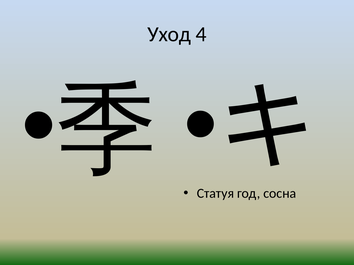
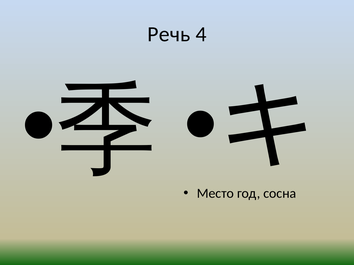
Уход: Уход -> Речь (169, 34)
Статуя: Статуя -> Место (215, 194)
